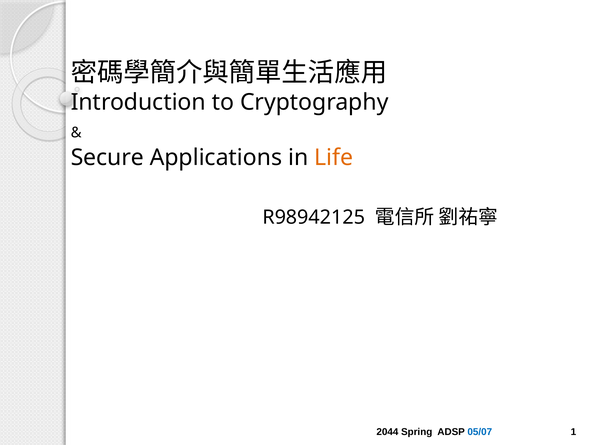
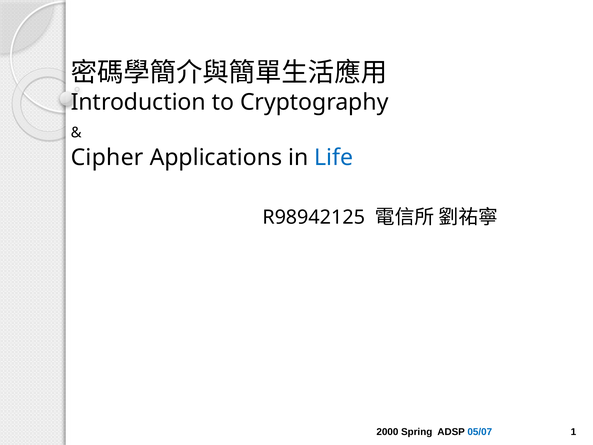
Secure: Secure -> Cipher (107, 158)
Life colour: orange -> blue (334, 158)
2044: 2044 -> 2000 (387, 432)
